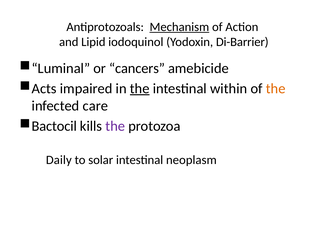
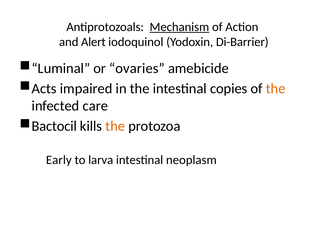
Lipid: Lipid -> Alert (93, 42)
cancers: cancers -> ovaries (137, 68)
the underline: present -> none (140, 88)
within: within -> copies (229, 88)
the colour: purple -> orange (115, 126)
Daily: Daily -> Early (59, 160)
solar: solar -> larva (101, 160)
